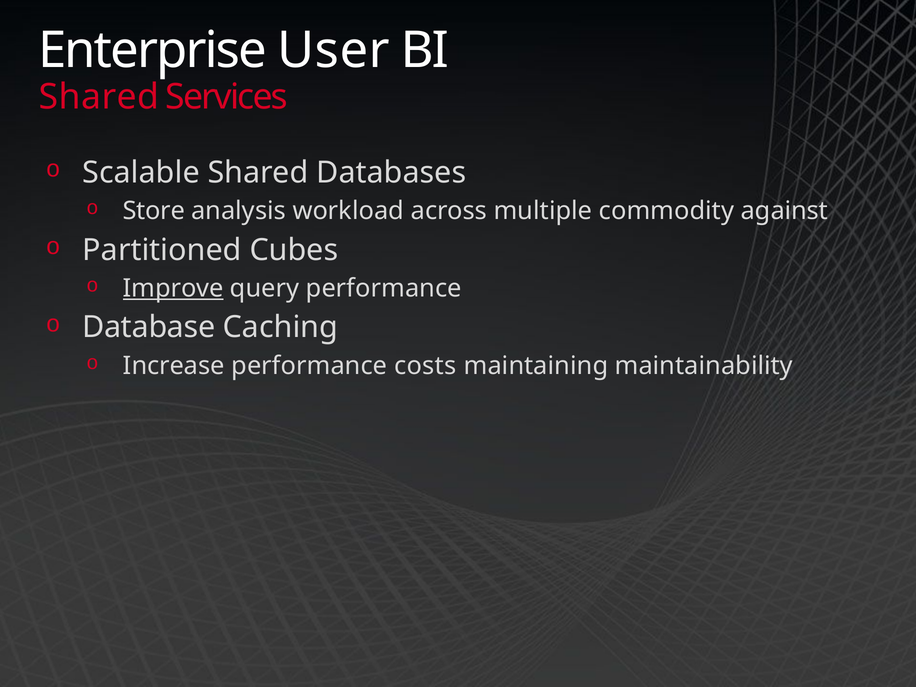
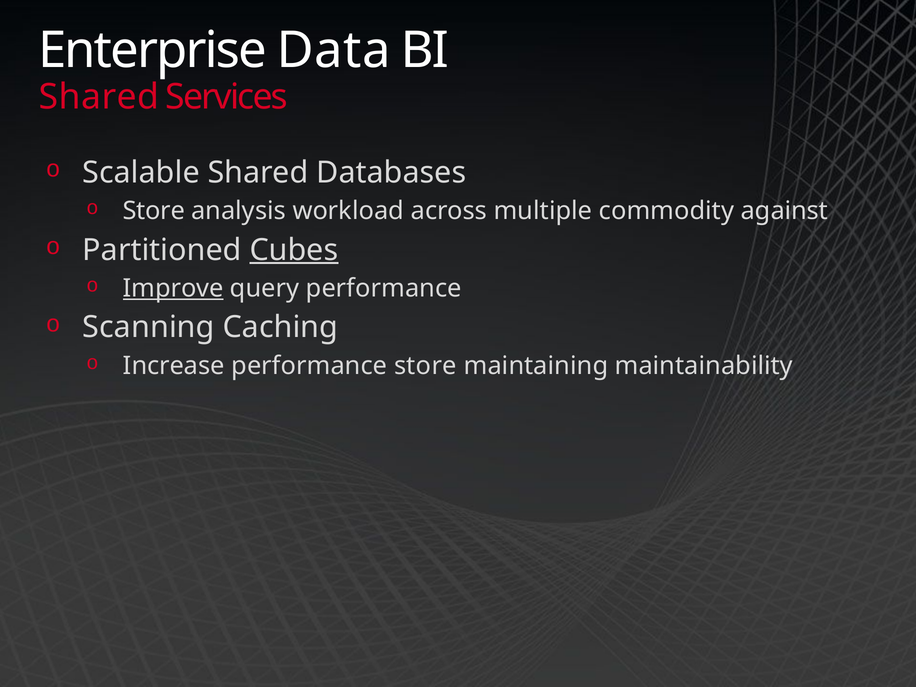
User: User -> Data (334, 50)
Cubes underline: none -> present (294, 250)
Database: Database -> Scanning (149, 327)
performance costs: costs -> store (425, 366)
